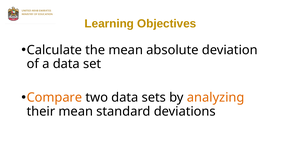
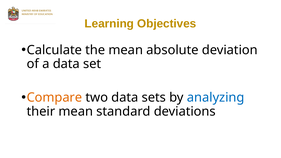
analyzing colour: orange -> blue (216, 98)
